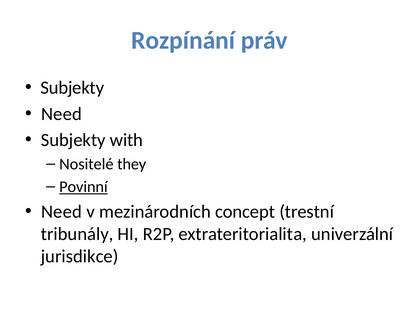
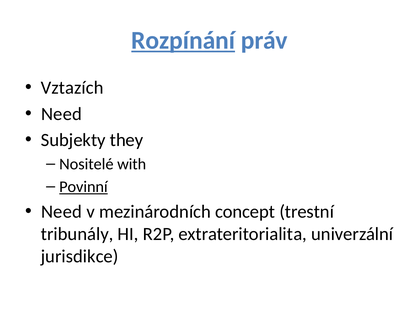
Rozpínání underline: none -> present (183, 41)
Subjekty: Subjekty -> Vztazích (72, 88)
with: with -> they (127, 140)
they: they -> with (132, 164)
